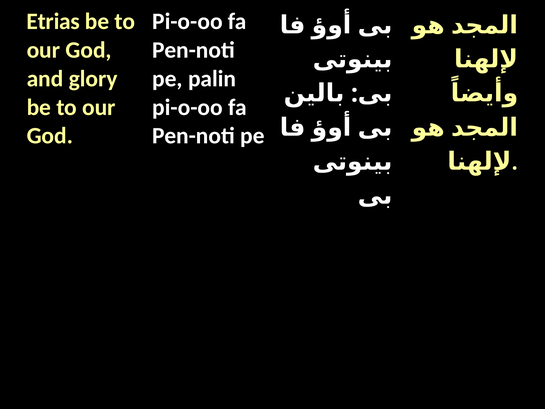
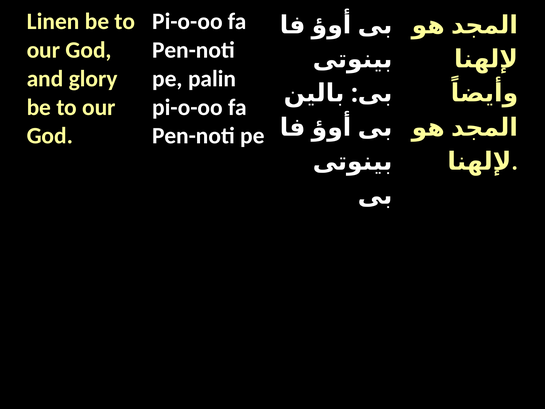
Etrias: Etrias -> Linen (53, 21)
